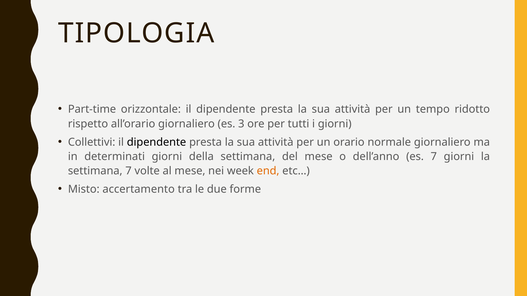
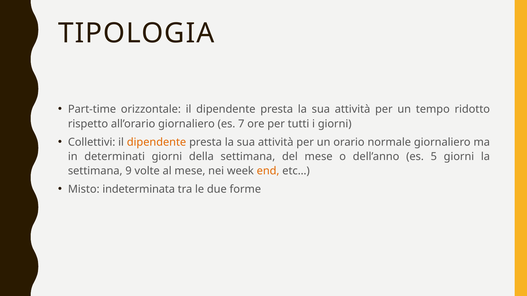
3: 3 -> 7 (241, 124)
dipendente colour: black -> orange (157, 142)
es 7: 7 -> 5 (434, 157)
settimana 7: 7 -> 9 (128, 171)
accertamento: accertamento -> indeterminata (139, 190)
